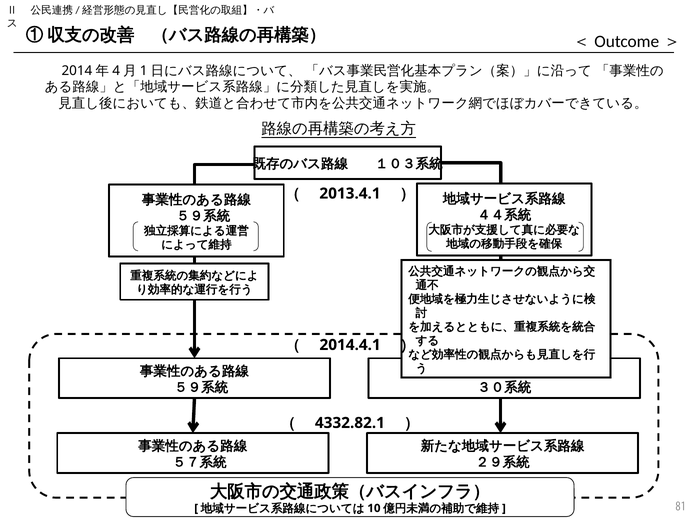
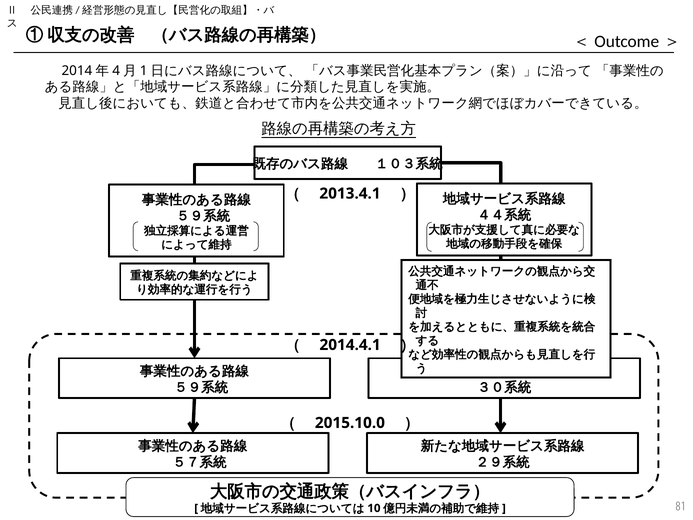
4332.82.1: 4332.82.1 -> 2015.10.0 (350, 423)
